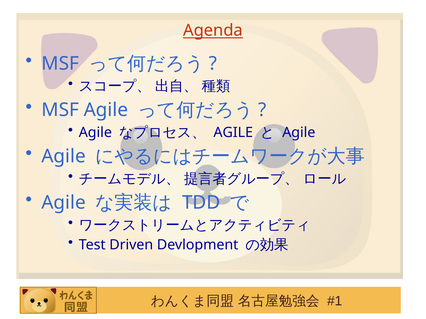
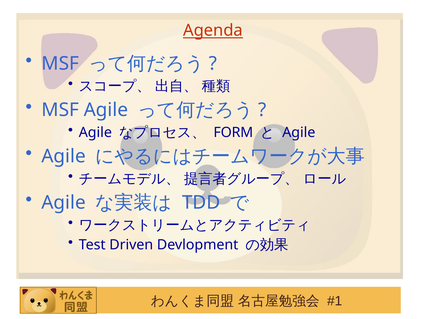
AGILE: AGILE -> FORM (233, 133)
